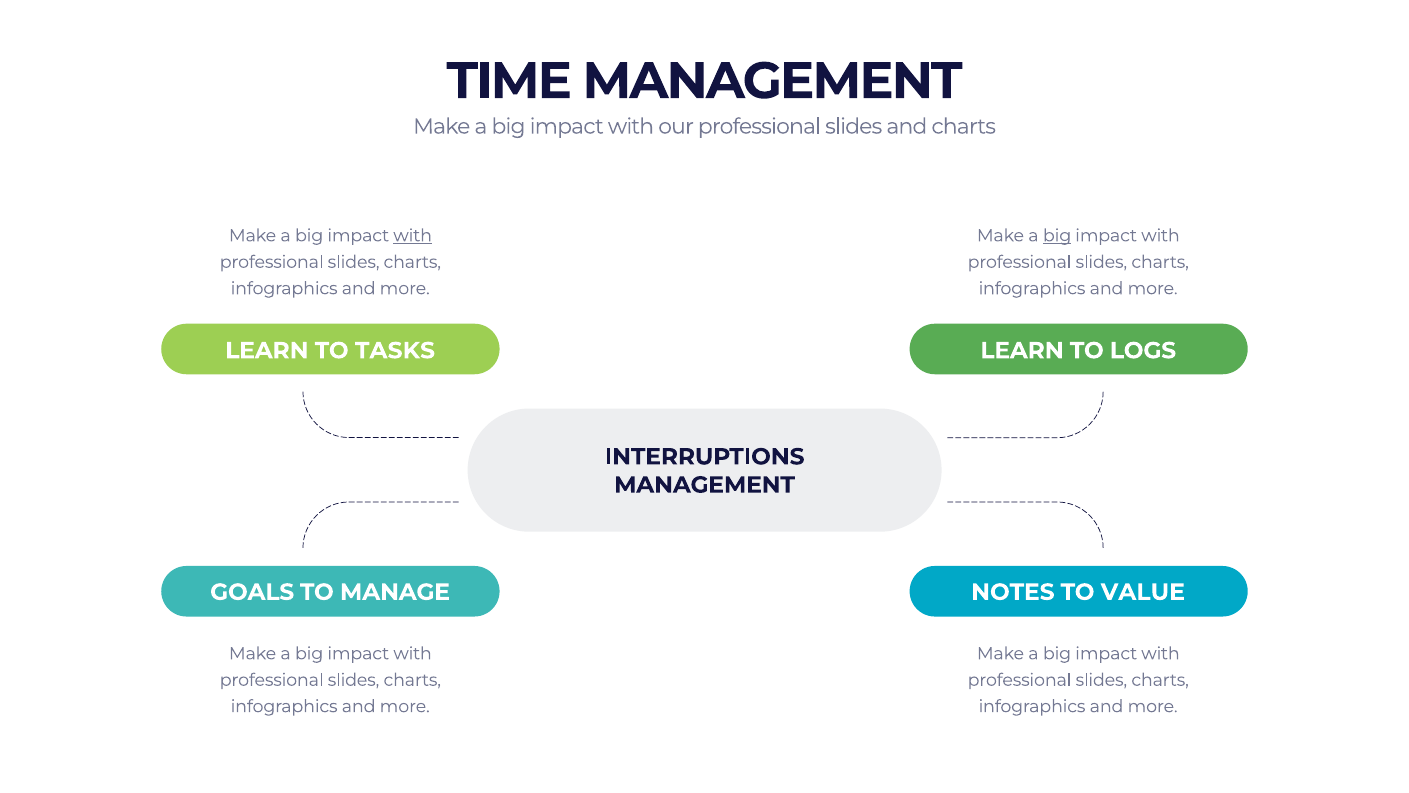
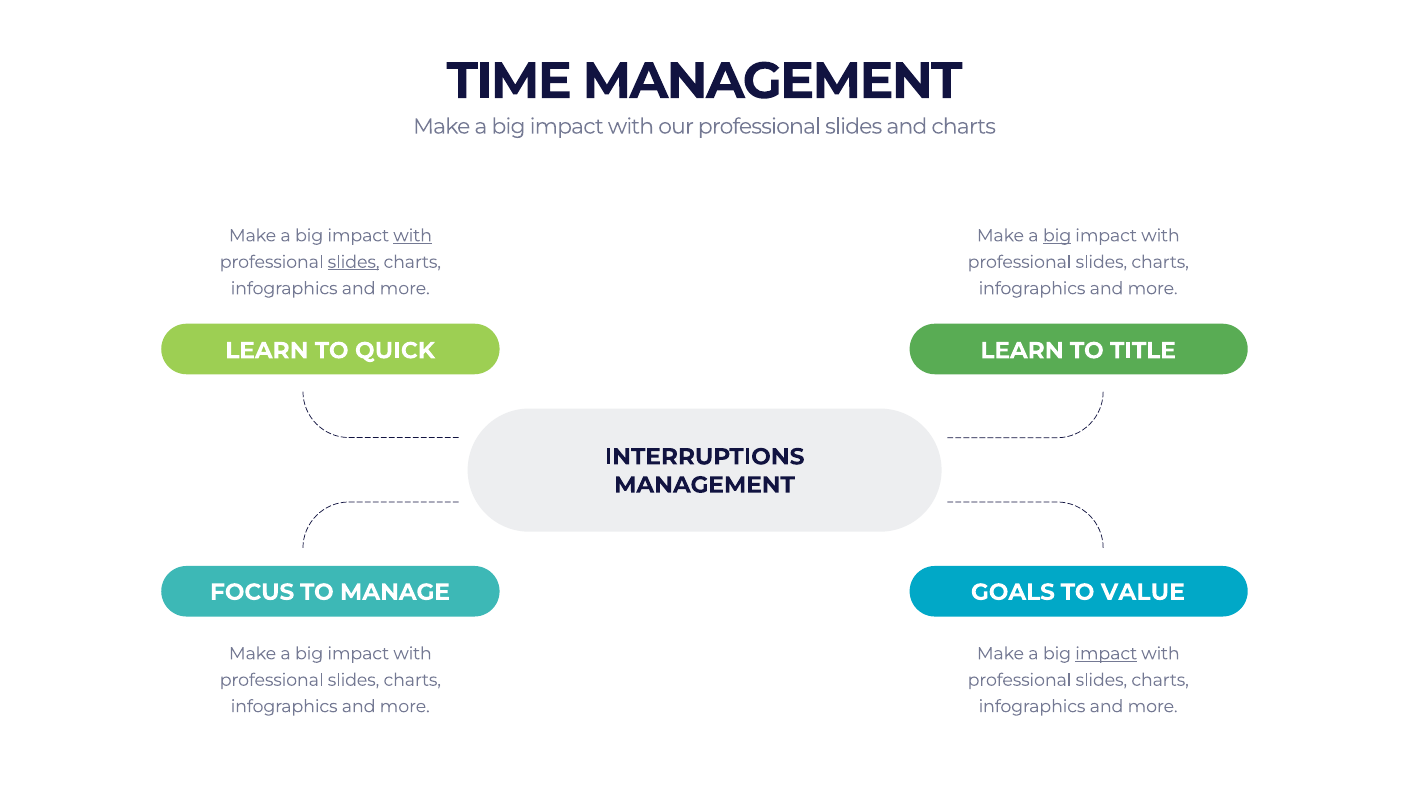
slides underline: none -> present (354, 262)
TASKS: TASKS -> QUICK (395, 350)
LOGS: LOGS -> TITLE (1143, 350)
GOALS: GOALS -> FOCUS (252, 592)
NOTES: NOTES -> GOALS (1013, 592)
impact underline: none -> present (1106, 653)
